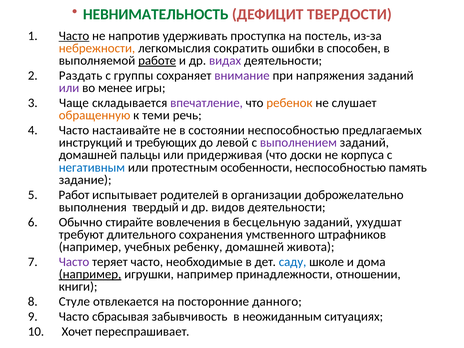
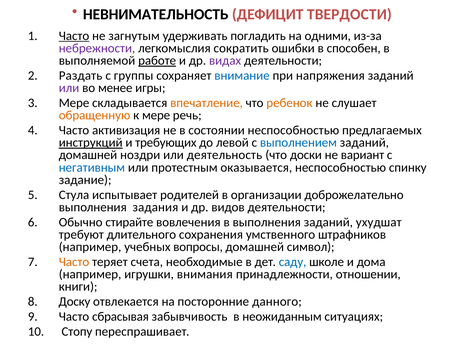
НЕВНИМАТЕЛЬНОСТЬ colour: green -> black (156, 14)
напротив: напротив -> загнутым (134, 36)
проступка: проступка -> погладить (258, 36)
постель: постель -> одними (328, 36)
небрежности colour: orange -> purple (97, 48)
внимание colour: purple -> blue (242, 76)
Чаще: Чаще -> Мере (74, 103)
впечатление colour: purple -> orange (207, 103)
к теми: теми -> мере (156, 115)
настаивайте: настаивайте -> активизация (126, 130)
инструкций underline: none -> present (91, 143)
выполнением colour: purple -> blue (298, 143)
пальцы: пальцы -> ноздри (140, 155)
придерживая: придерживая -> деятельность (224, 155)
корпуса: корпуса -> вариант (362, 155)
особенности: особенности -> оказывается (256, 167)
память: память -> спинку (408, 167)
Работ: Работ -> Стула (74, 195)
твердый: твердый -> задания (155, 207)
в бесцельную: бесцельную -> выполнения (267, 222)
ребенку: ребенку -> вопросы (198, 247)
живота: живота -> символ (311, 247)
Часто colour: purple -> orange (74, 262)
теряет часто: часто -> счета (147, 262)
например underline: present -> none (90, 274)
игрушки например: например -> внимания (205, 274)
Стуле: Стуле -> Доску (74, 302)
Хочет: Хочет -> Стопу (77, 332)
